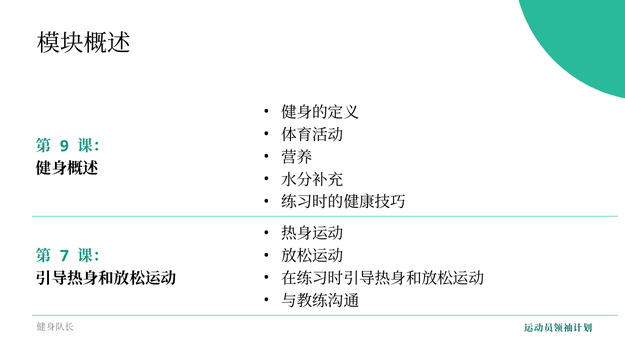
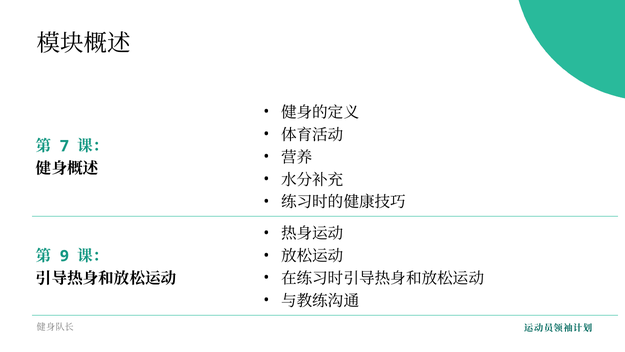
9: 9 -> 7 (64, 146)
7: 7 -> 9 (64, 256)
